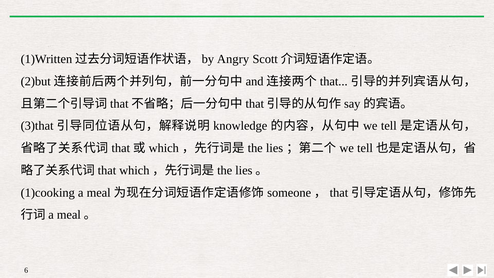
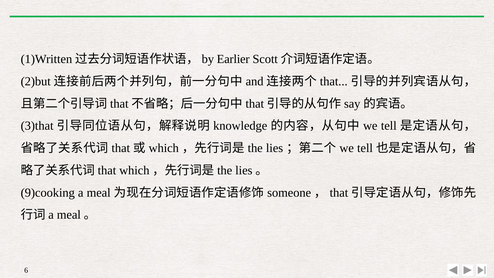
Angry: Angry -> Earlier (233, 59)
1)cooking: 1)cooking -> 9)cooking (48, 193)
